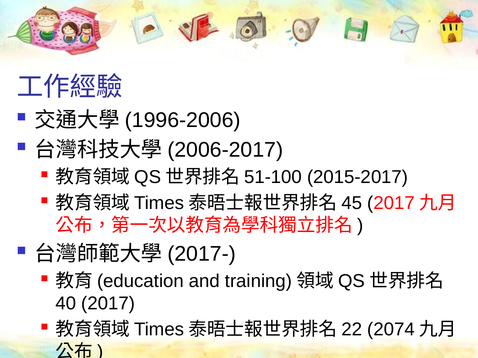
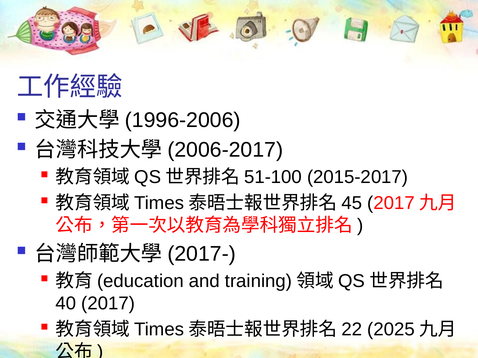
2074: 2074 -> 2025 (391, 330)
